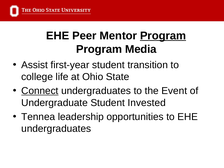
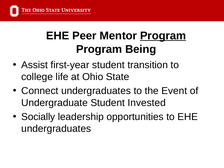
Media: Media -> Being (141, 49)
Connect underline: present -> none (40, 91)
Tennea: Tennea -> Socially (38, 117)
